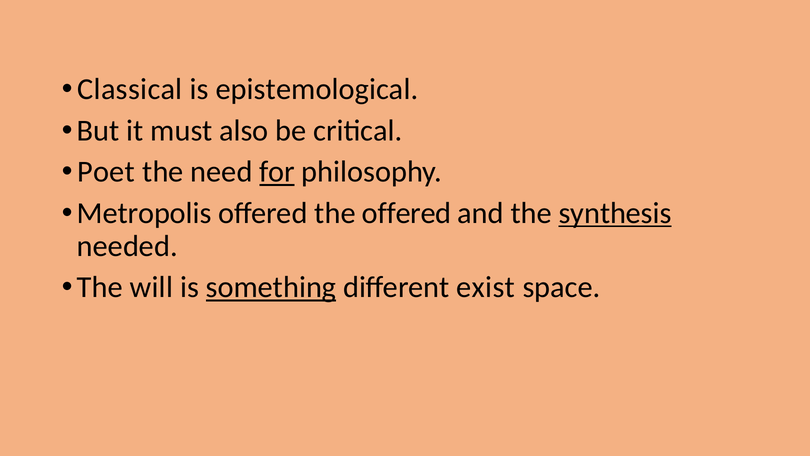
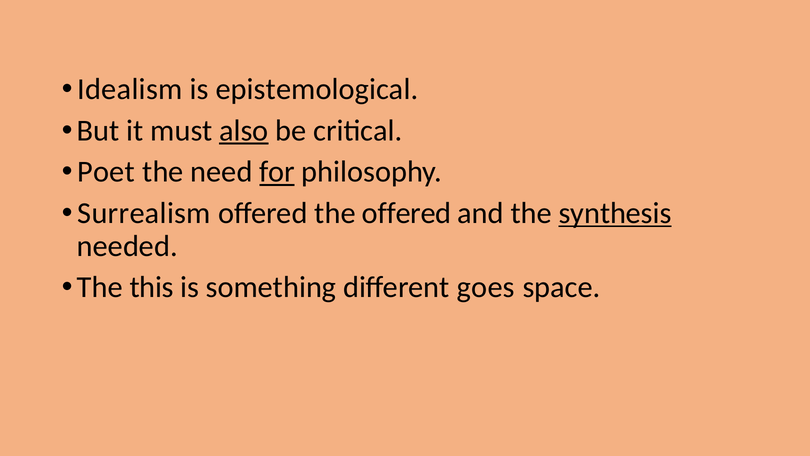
Classical: Classical -> Idealism (130, 89)
also underline: none -> present (244, 130)
Metropolis: Metropolis -> Surrealism (144, 213)
will: will -> this (152, 287)
something underline: present -> none (271, 287)
exist: exist -> goes (486, 287)
